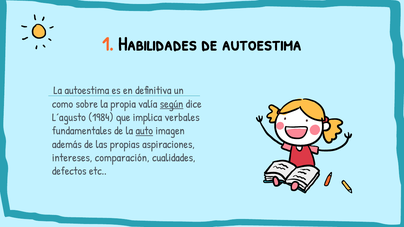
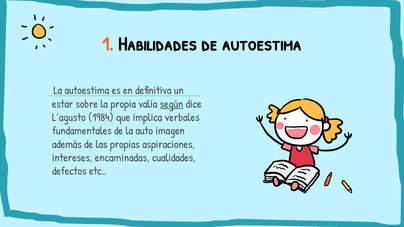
como: como -> estar (63, 104)
auto underline: present -> none (144, 131)
comparación: comparación -> encaminadas (122, 158)
